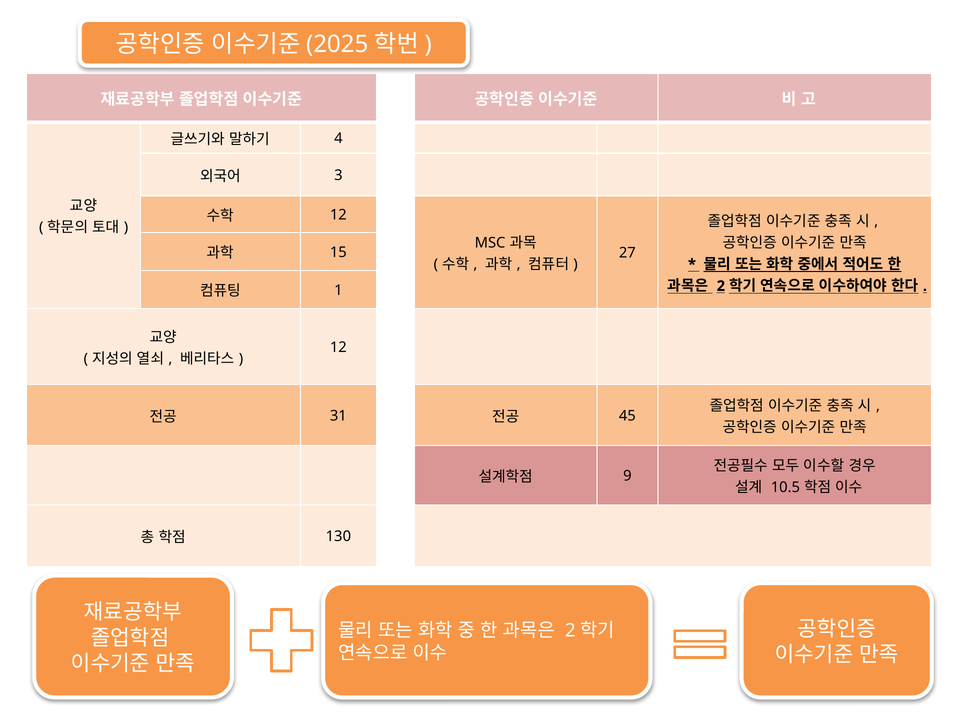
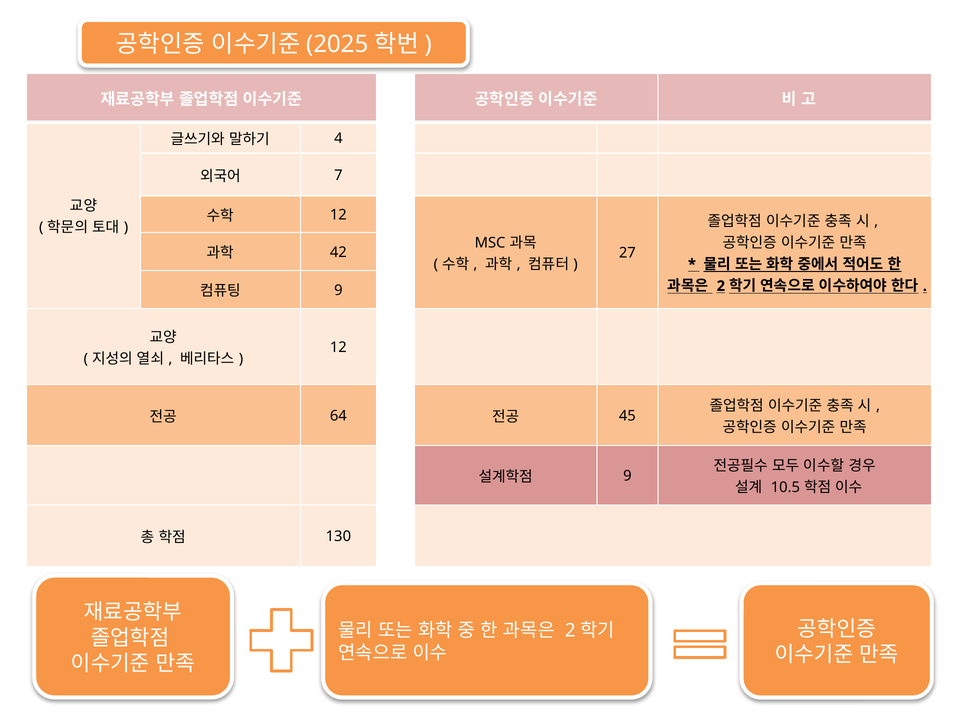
3: 3 -> 7 (338, 175)
15: 15 -> 42 (338, 252)
1: 1 -> 9 (338, 290)
31: 31 -> 64 (338, 416)
